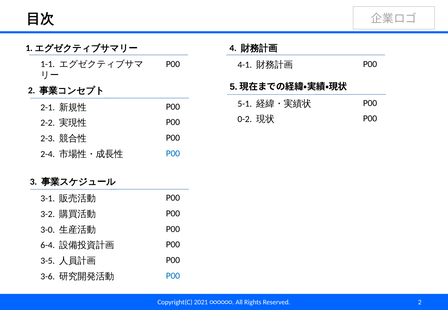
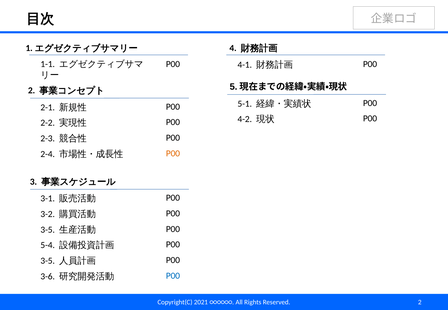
0-2: 0-2 -> 4-2 (245, 119)
P00 colour: blue -> orange (173, 154)
3-0: 3-0 -> 3-5 (48, 230)
6-4: 6-4 -> 5-4 (48, 245)
